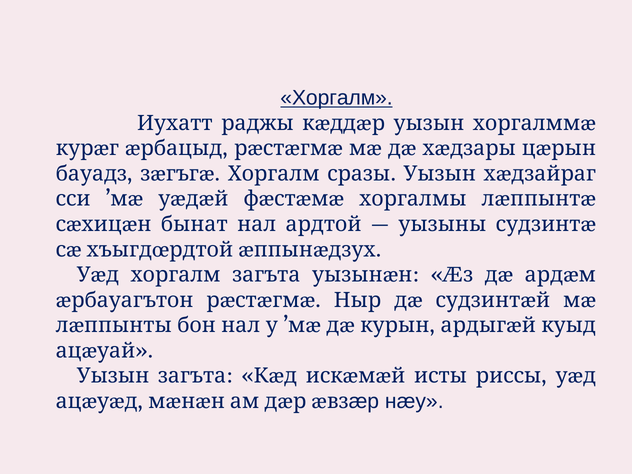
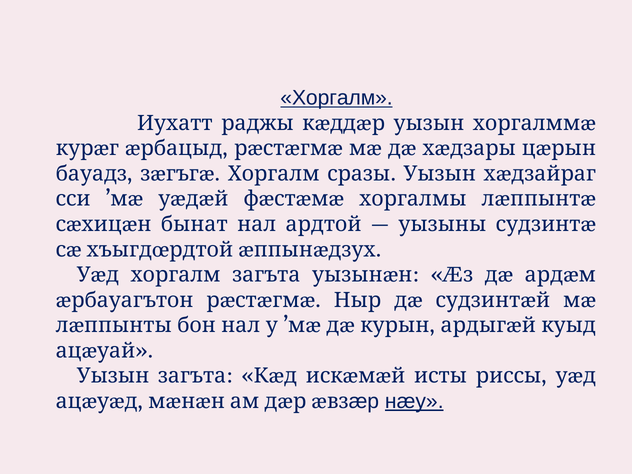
нæу underline: none -> present (414, 401)
